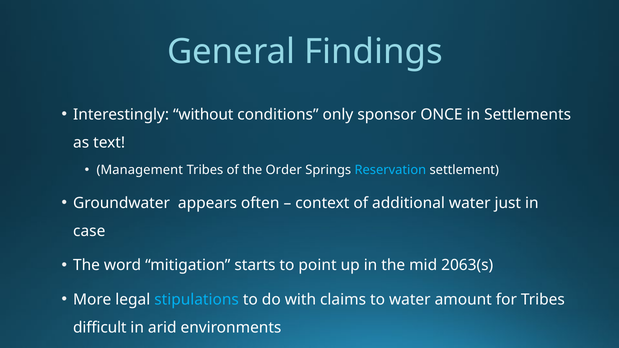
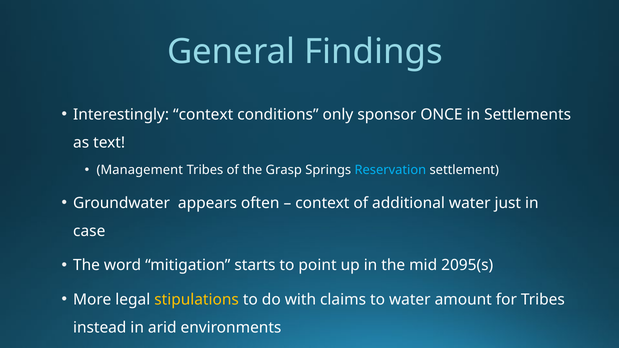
Interestingly without: without -> context (203, 115)
Order: Order -> Grasp (284, 170)
2063(s: 2063(s -> 2095(s (467, 265)
stipulations colour: light blue -> yellow (197, 300)
difficult: difficult -> instead (100, 328)
